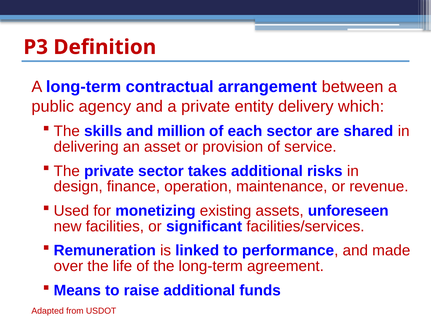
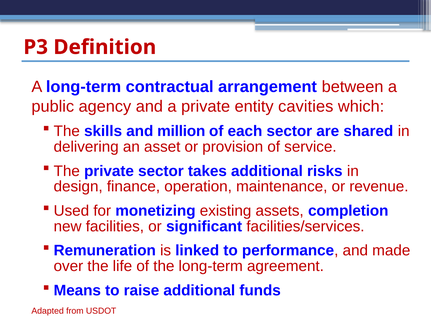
delivery: delivery -> cavities (306, 106)
unforeseen: unforeseen -> completion (348, 211)
